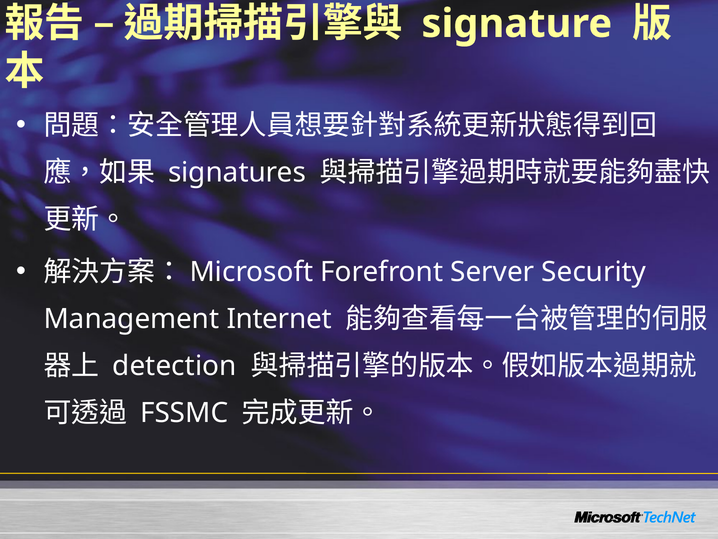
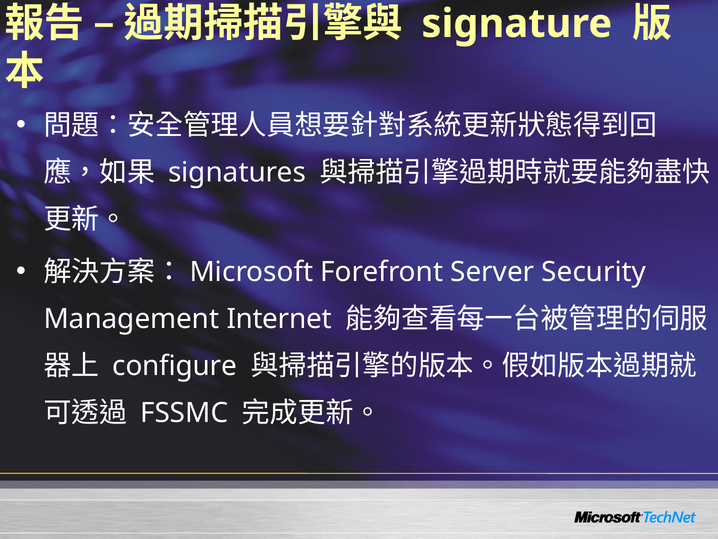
detection: detection -> configure (175, 366)
